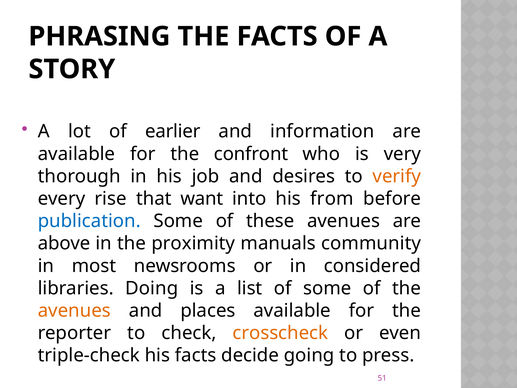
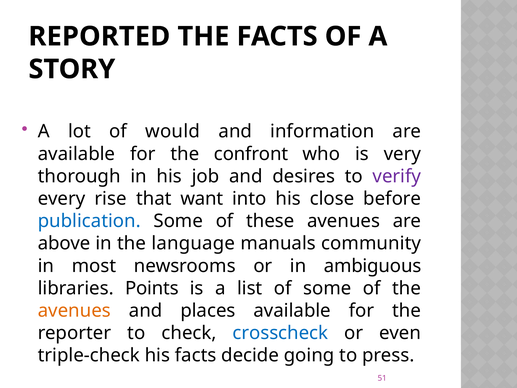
PHRASING: PHRASING -> REPORTED (99, 36)
earlier: earlier -> would (173, 131)
verify colour: orange -> purple (397, 176)
from: from -> close (332, 199)
proximity: proximity -> language (193, 243)
considered: considered -> ambiguous (373, 266)
Doing: Doing -> Points (152, 288)
crosscheck colour: orange -> blue (280, 333)
